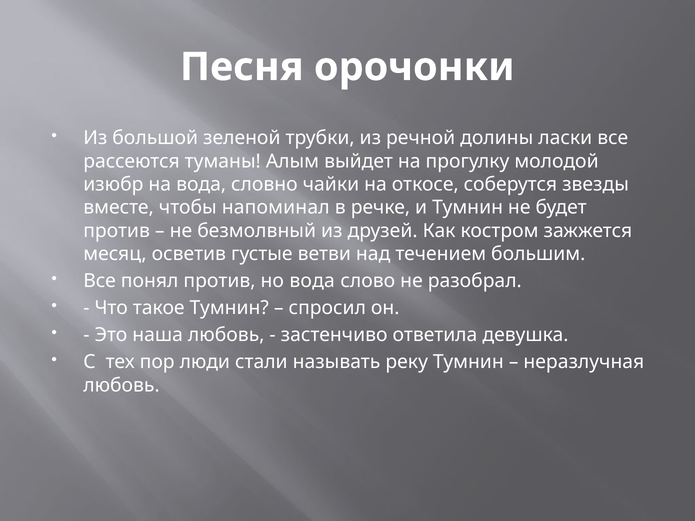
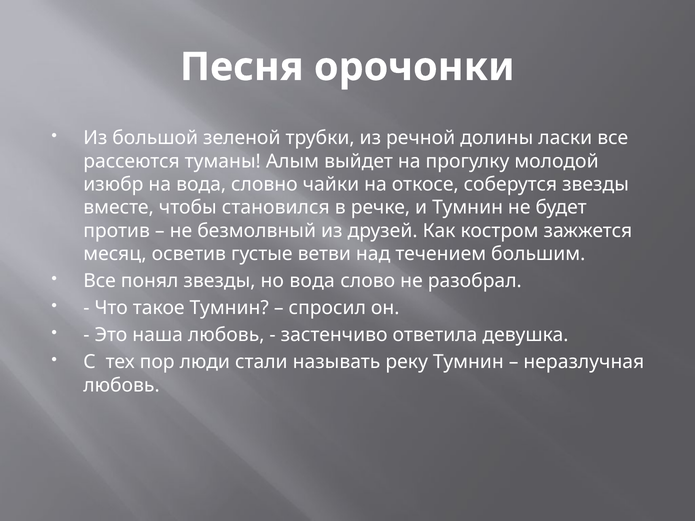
напоминал: напоминал -> становился (276, 208)
понял против: против -> звезды (219, 281)
